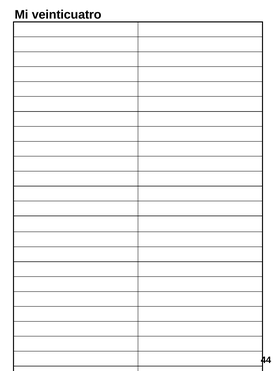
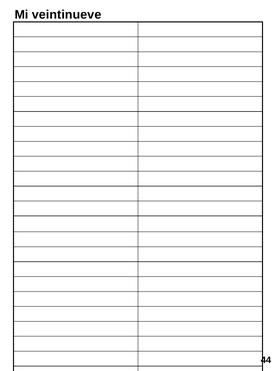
veinticuatro: veinticuatro -> veintinueve (67, 15)
